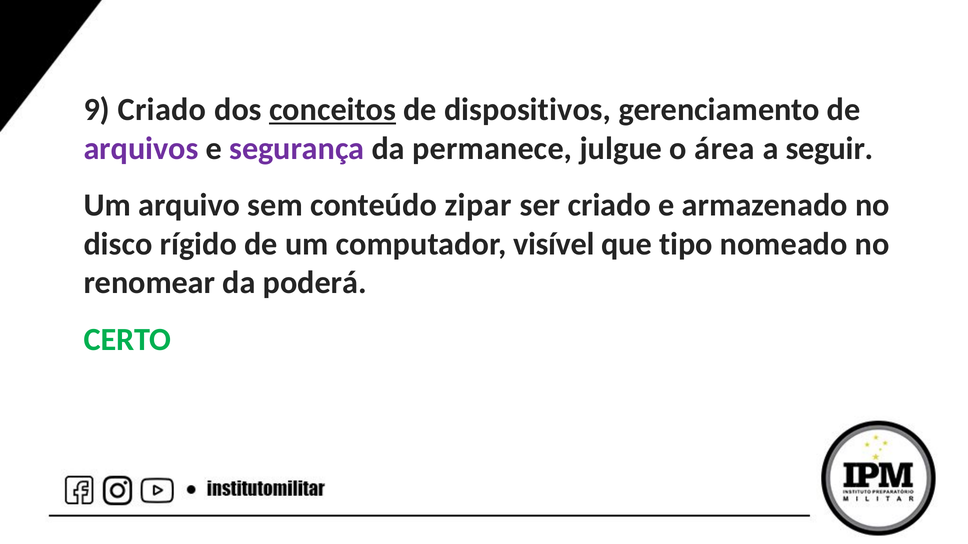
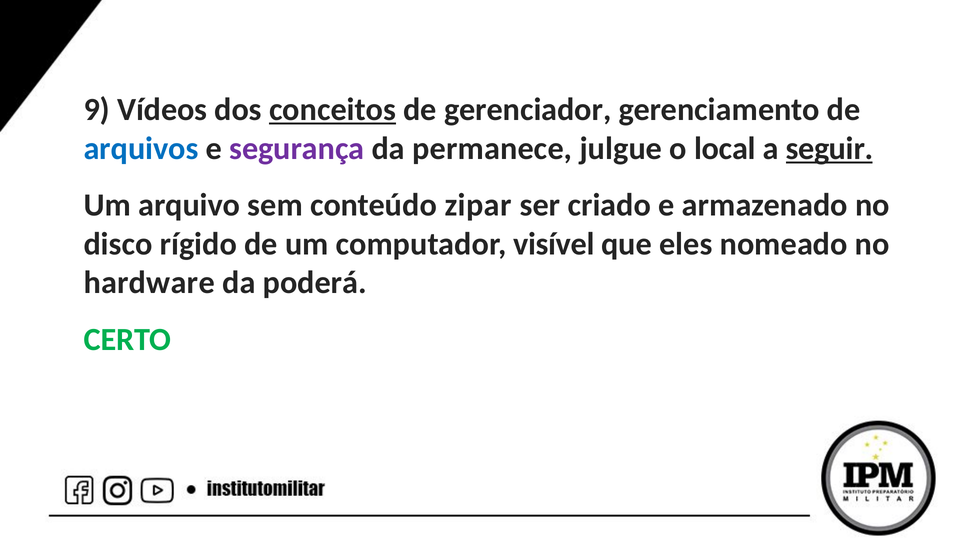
9 Criado: Criado -> Vídeos (162, 110)
dispositivos: dispositivos -> gerenciador (528, 110)
arquivos colour: purple -> blue (141, 149)
área: área -> local (725, 149)
seguir underline: none -> present (829, 149)
tipo: tipo -> eles (686, 244)
renomear: renomear -> hardware (149, 283)
